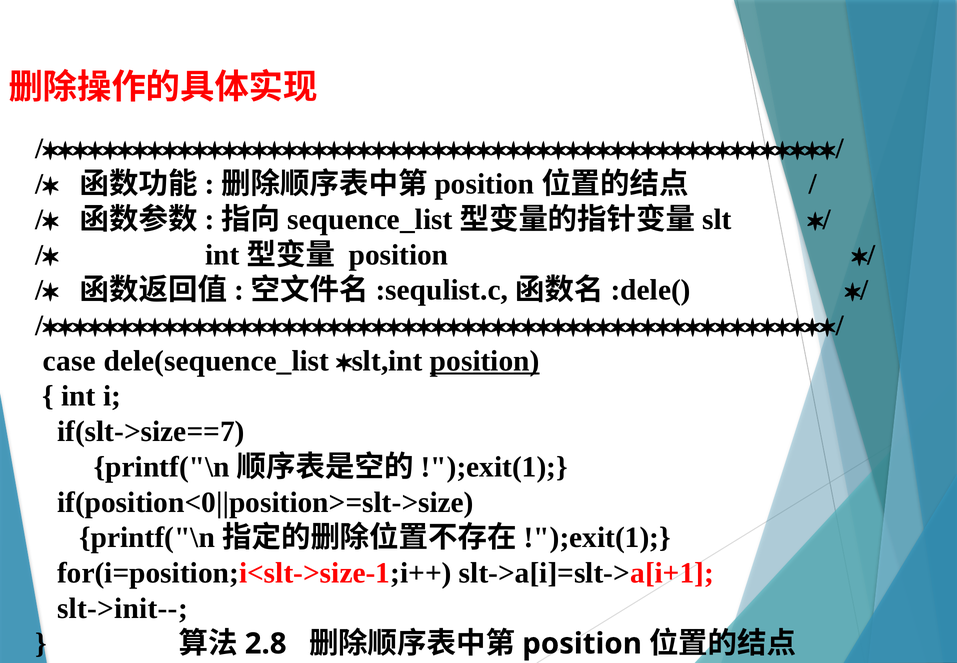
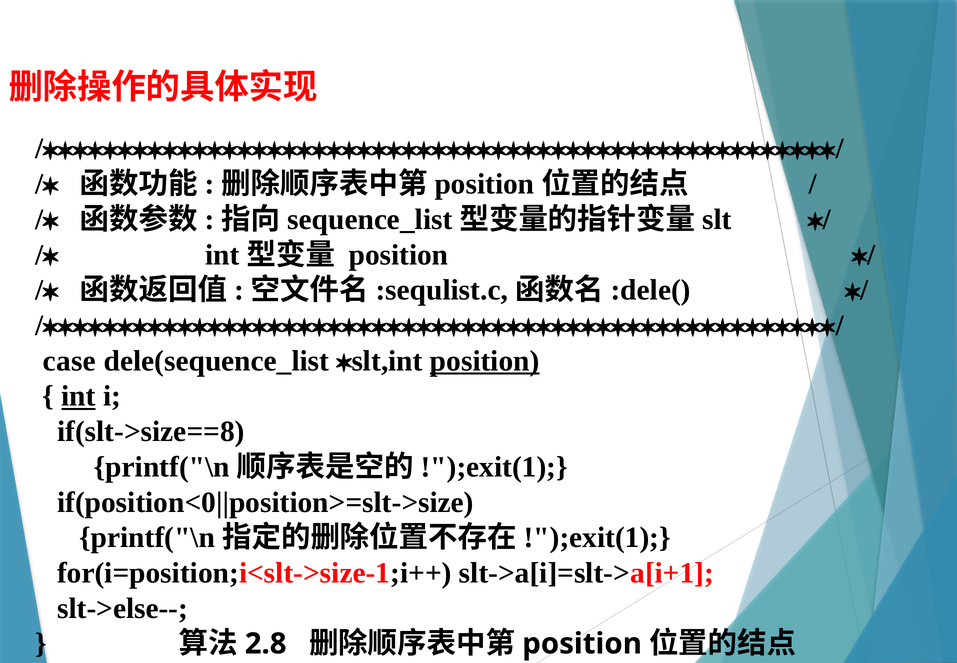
int underline: none -> present (78, 396)
if(slt->size==7: if(slt->size==7 -> if(slt->size==8 (151, 431)
slt->init--: slt->init-- -> slt->else-- (123, 608)
